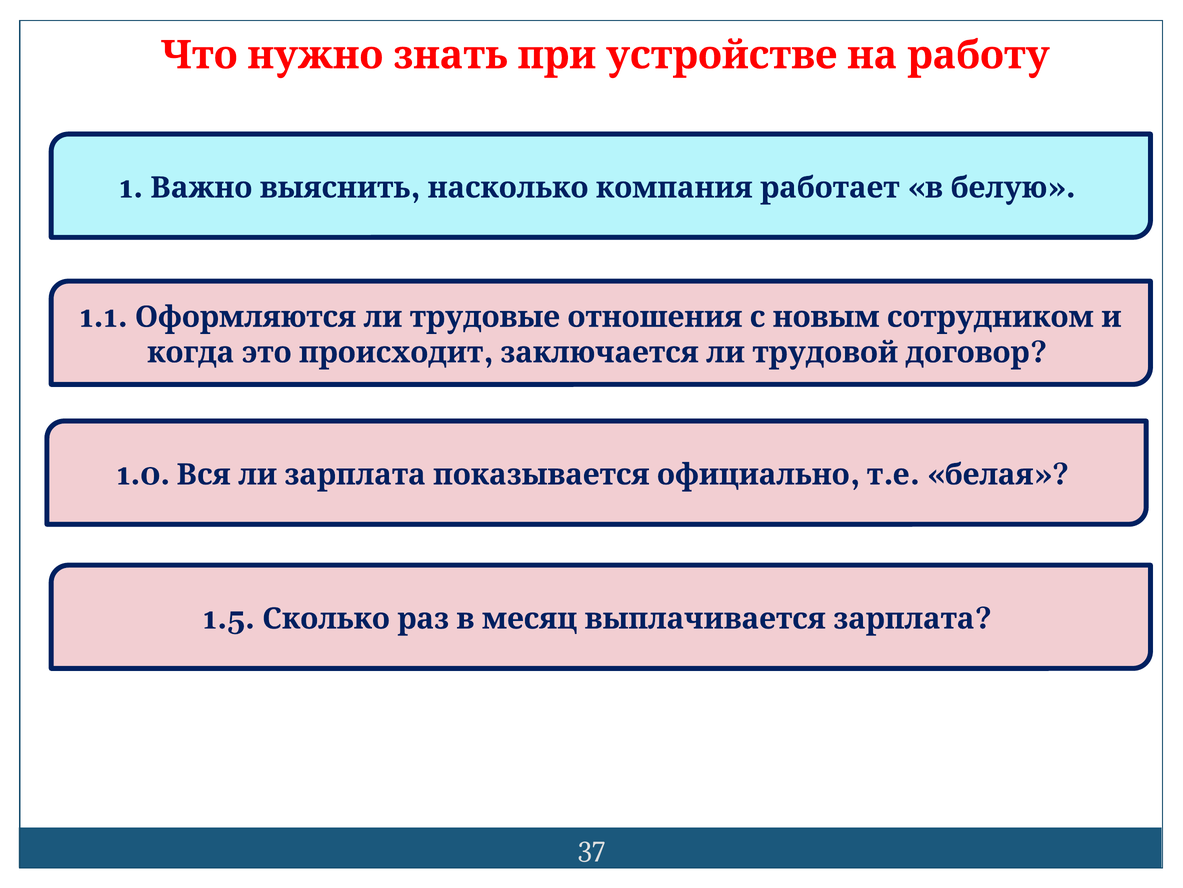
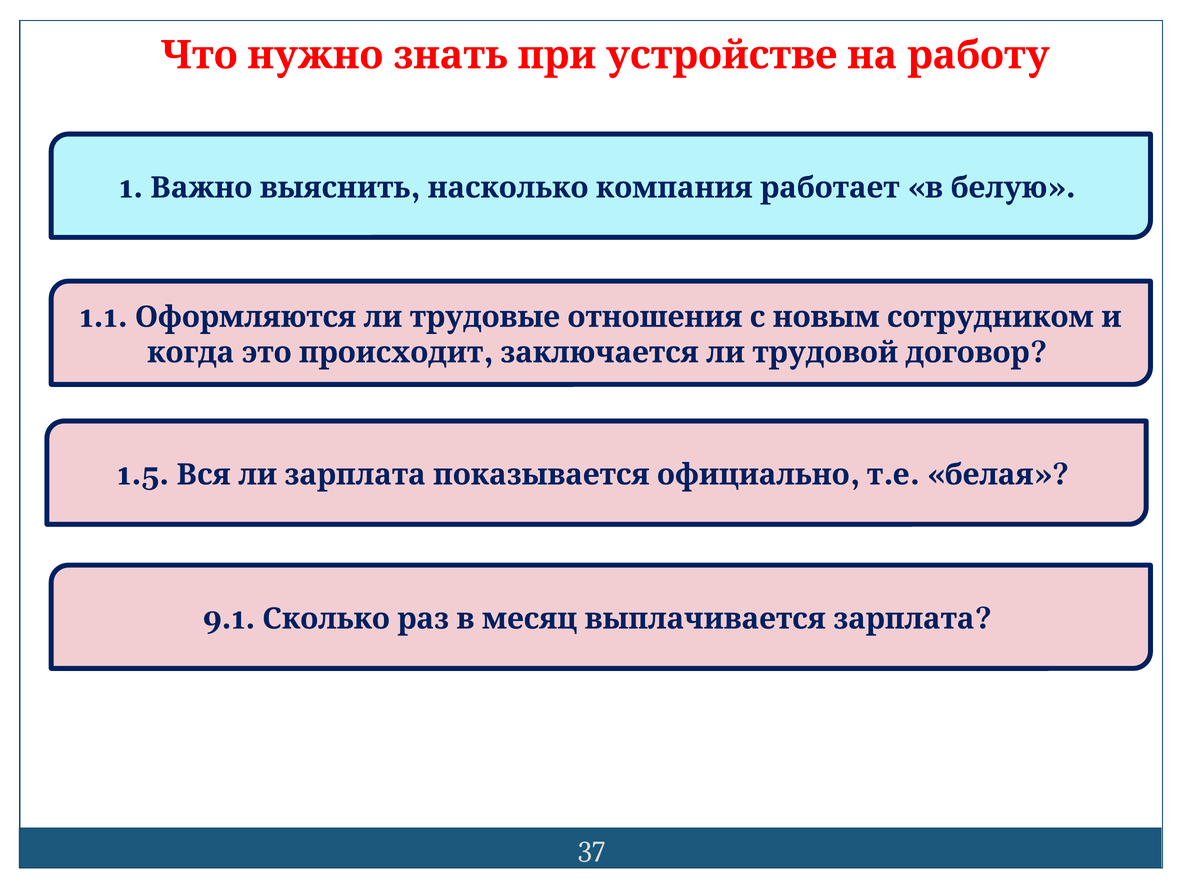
1.0: 1.0 -> 1.5 (143, 474)
1.5: 1.5 -> 9.1 (229, 618)
